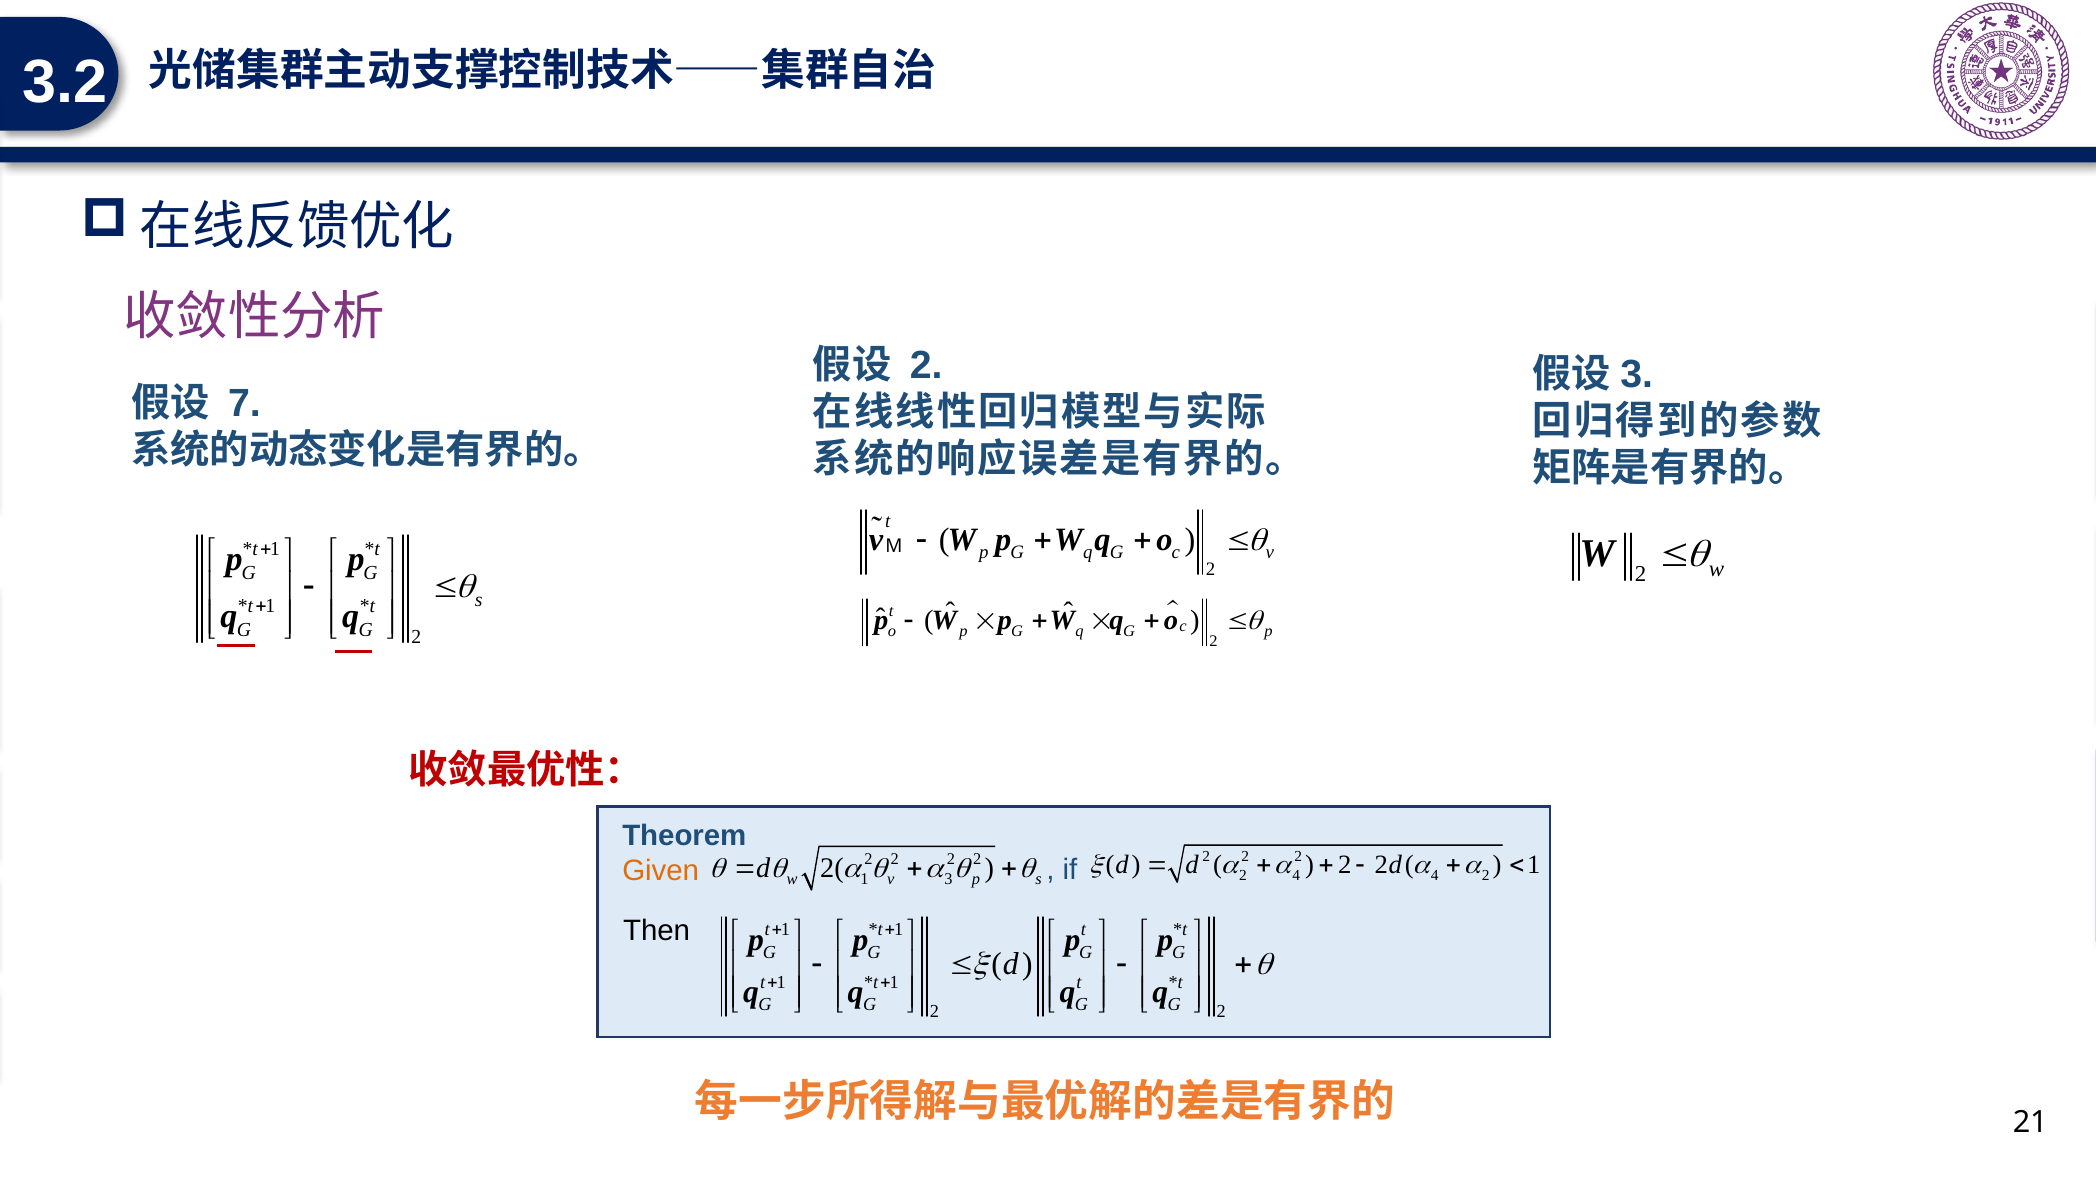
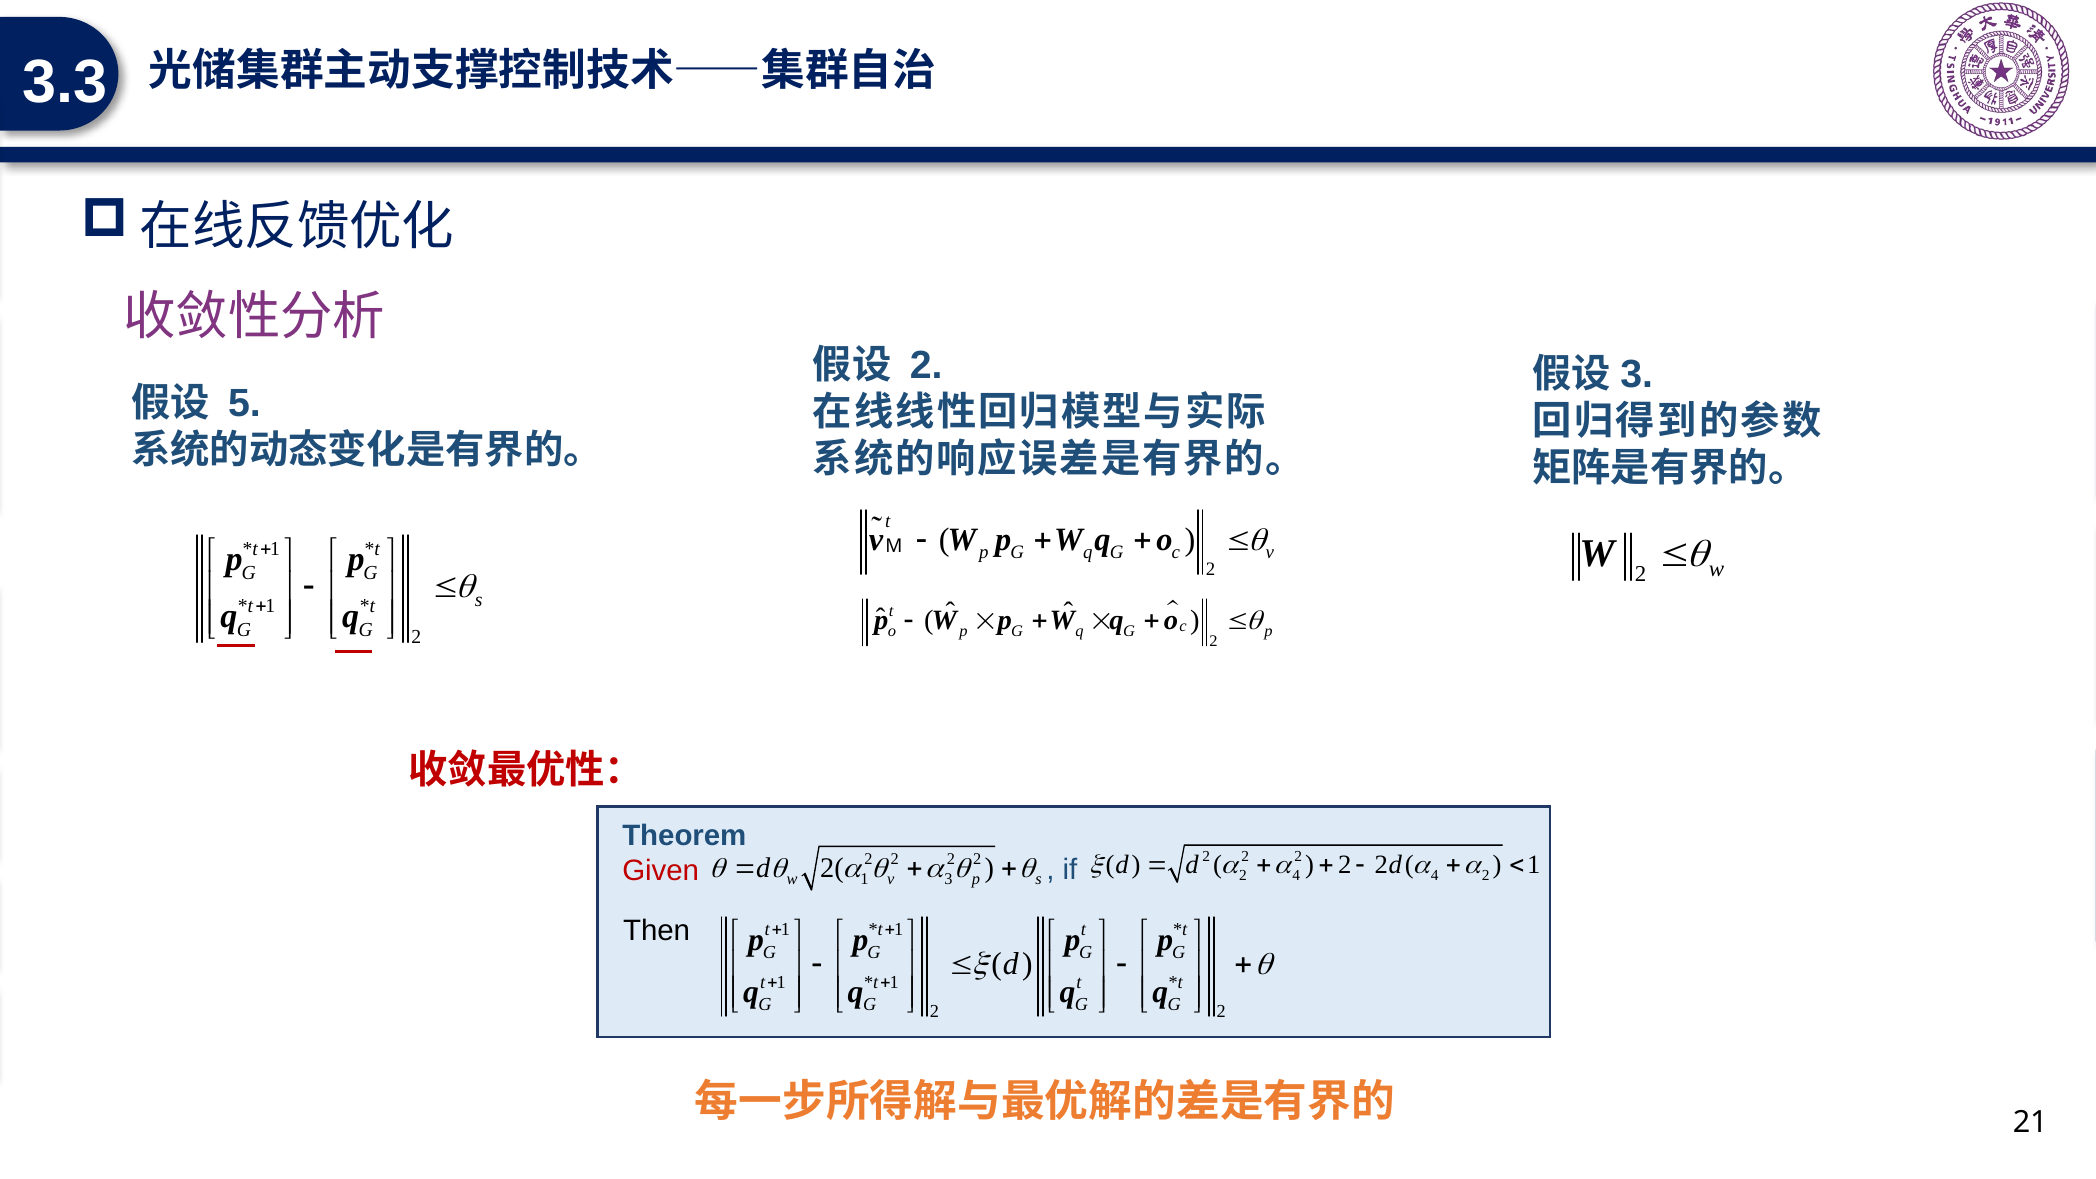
3.2: 3.2 -> 3.3 (65, 82)
7: 7 -> 5 (244, 403)
Given colour: orange -> red (661, 871)
